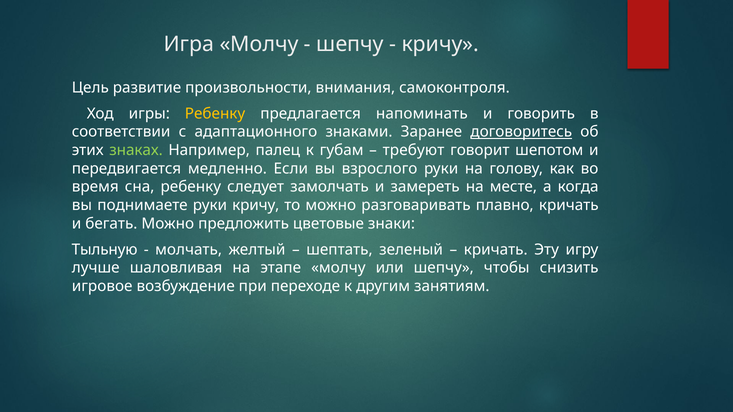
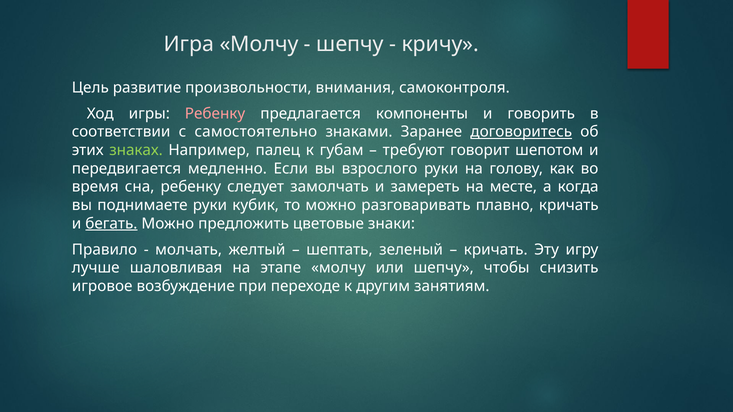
Ребенку colour: yellow -> pink (215, 114)
напоминать: напоминать -> компоненты (422, 114)
адаптационного: адаптационного -> самостоятельно (256, 132)
руки кричу: кричу -> кубик (256, 205)
бегать underline: none -> present (111, 224)
Тыльную: Тыльную -> Правило (104, 250)
